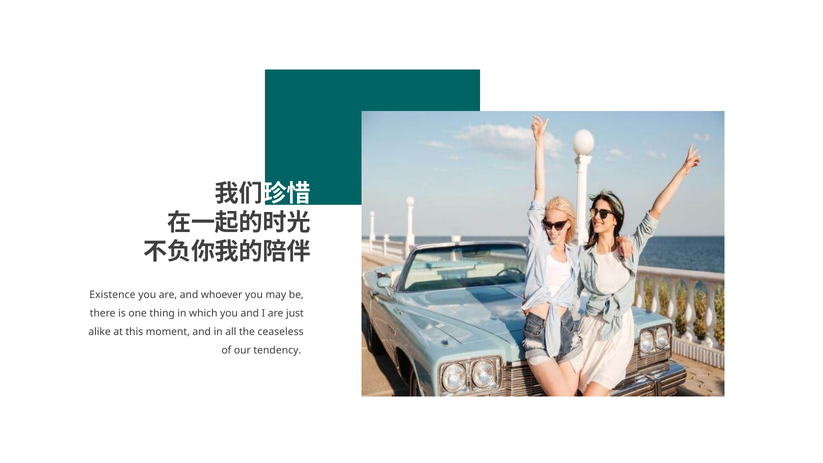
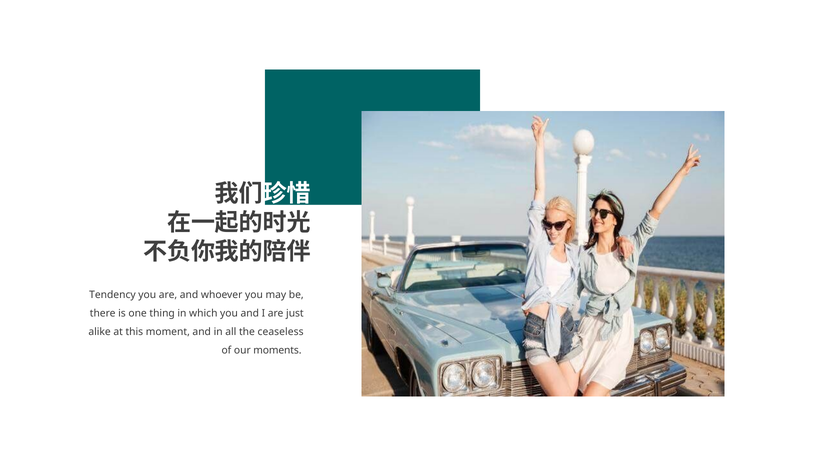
Existence: Existence -> Tendency (112, 295)
tendency: tendency -> moments (277, 351)
